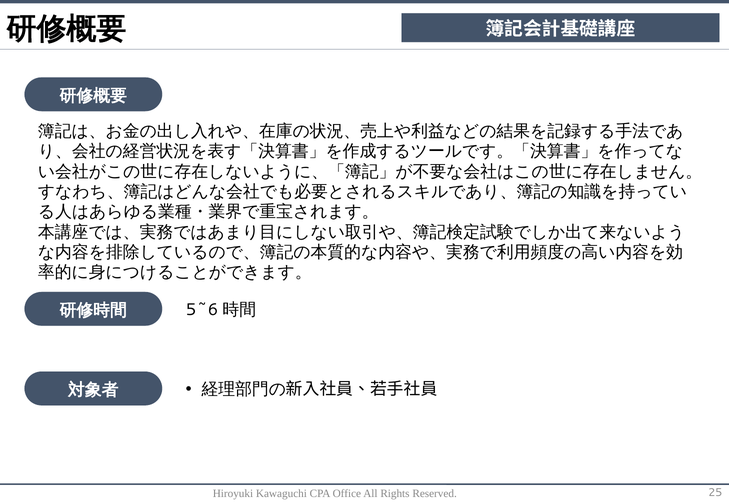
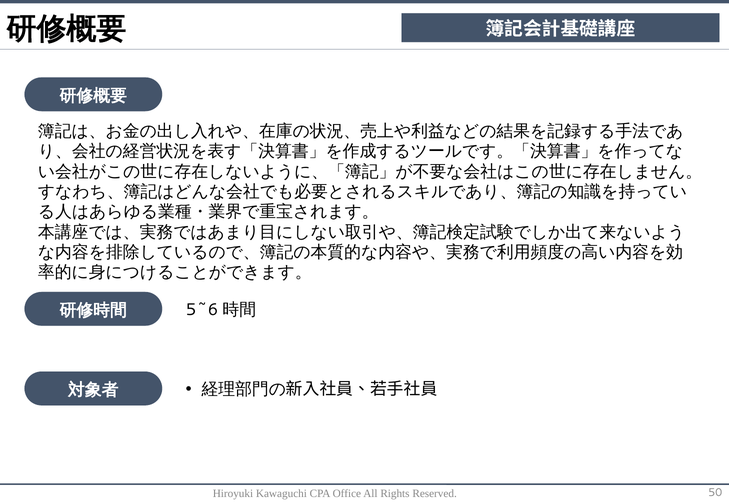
25: 25 -> 50 (715, 493)
